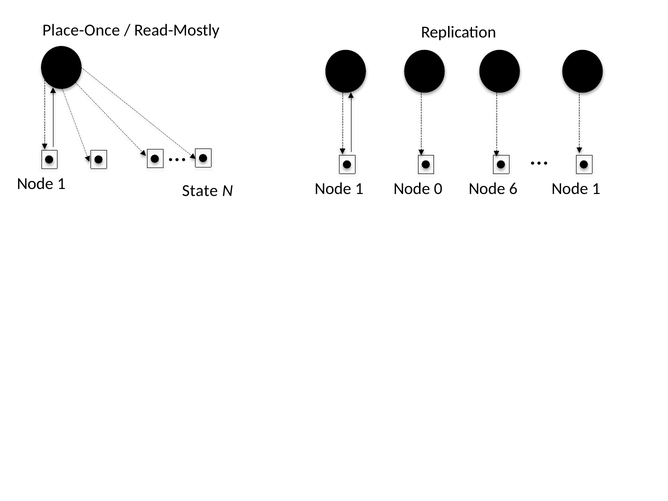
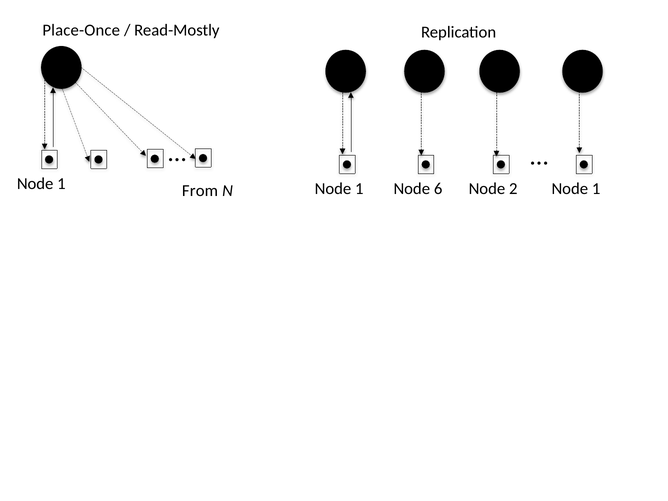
State: State -> From (200, 191)
0: 0 -> 6 (438, 189)
6: 6 -> 2 (513, 189)
